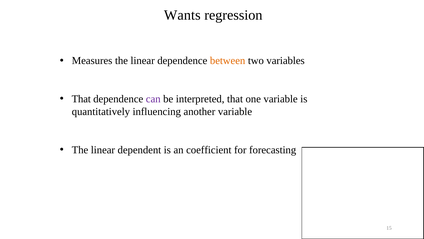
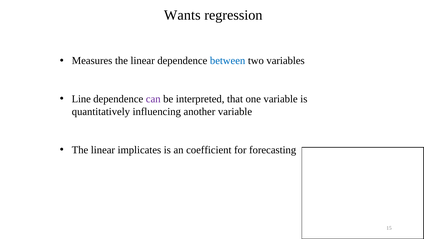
between colour: orange -> blue (228, 61)
That: That -> Line (81, 99)
dependent: dependent -> implicates (139, 150)
